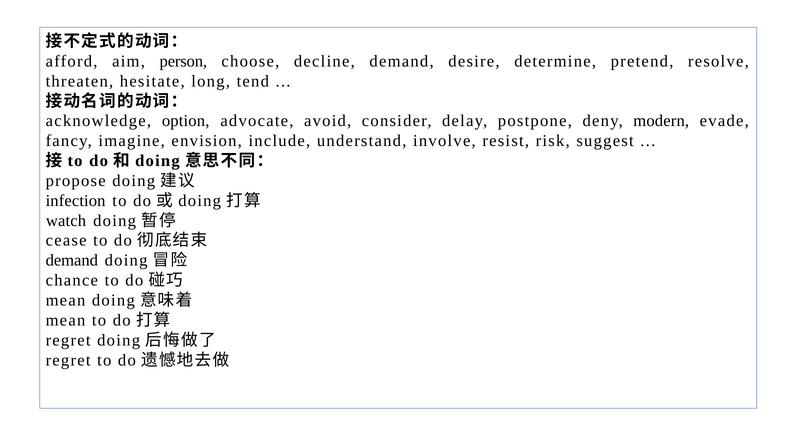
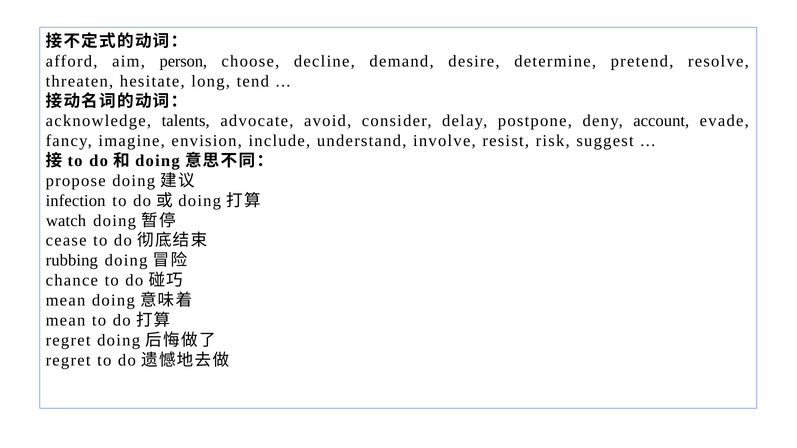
option: option -> talents (186, 121)
modern: modern -> account (661, 121)
demand: demand -> rubbing (72, 261)
